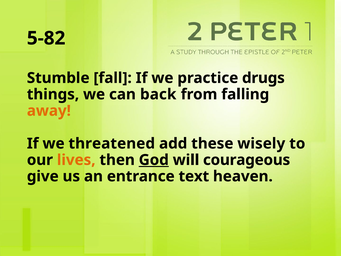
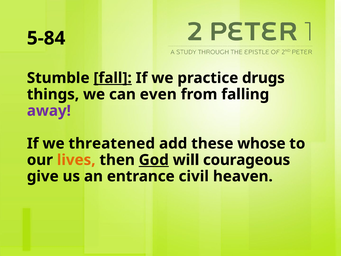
5-82: 5-82 -> 5-84 (46, 38)
fall underline: none -> present (113, 78)
back: back -> even (158, 94)
away colour: orange -> purple (49, 111)
wisely: wisely -> whose (261, 143)
text: text -> civil (194, 176)
